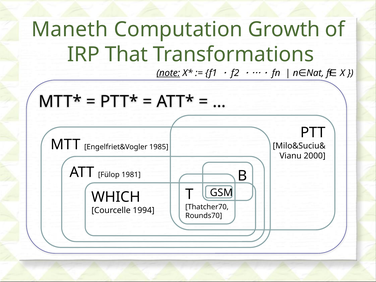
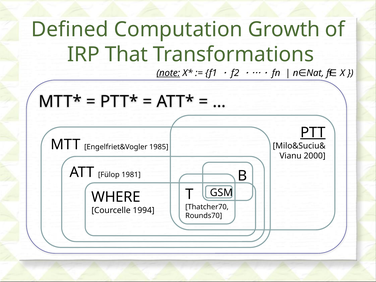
Maneth: Maneth -> Defined (70, 30)
PTT underline: none -> present (313, 133)
WHICH: WHICH -> WHERE (116, 197)
